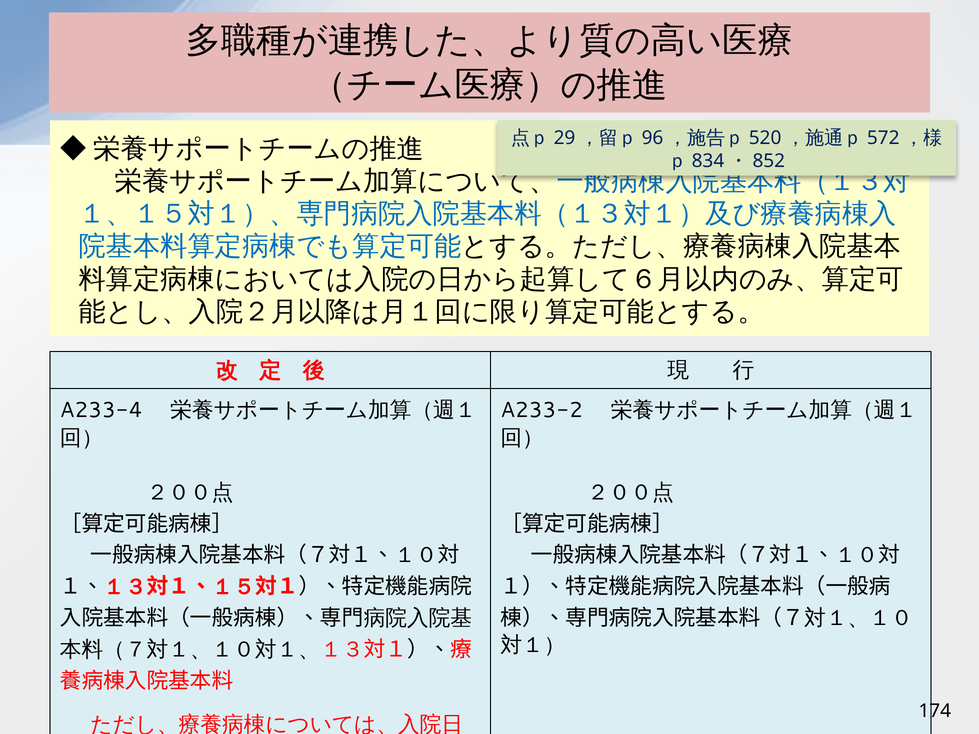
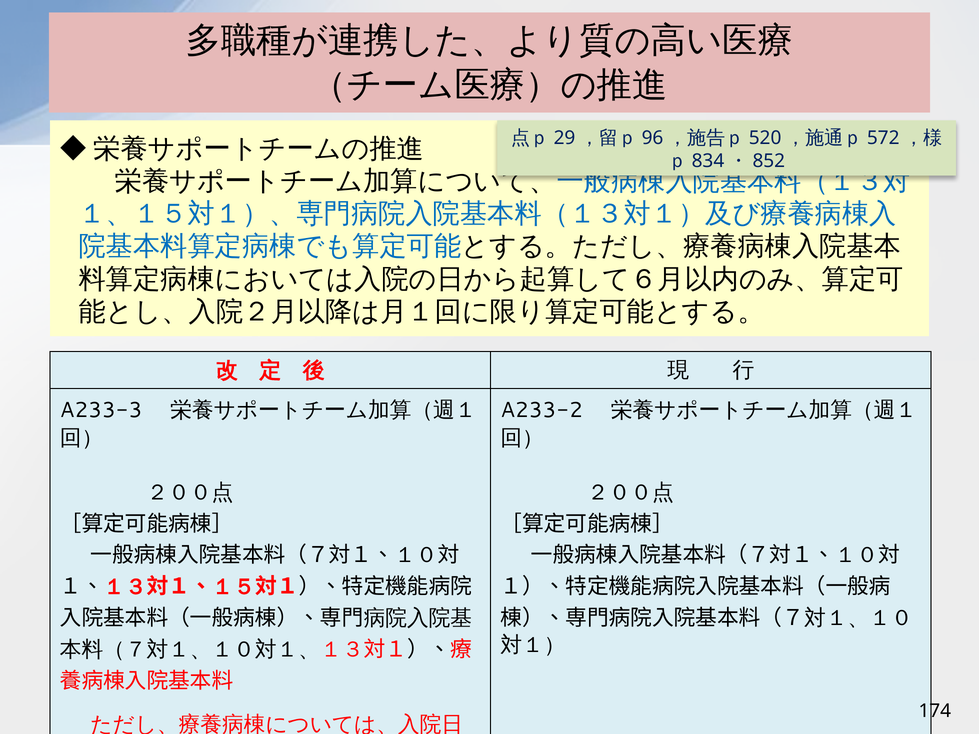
A233-4: A233-4 -> A233-3 (101, 410)
